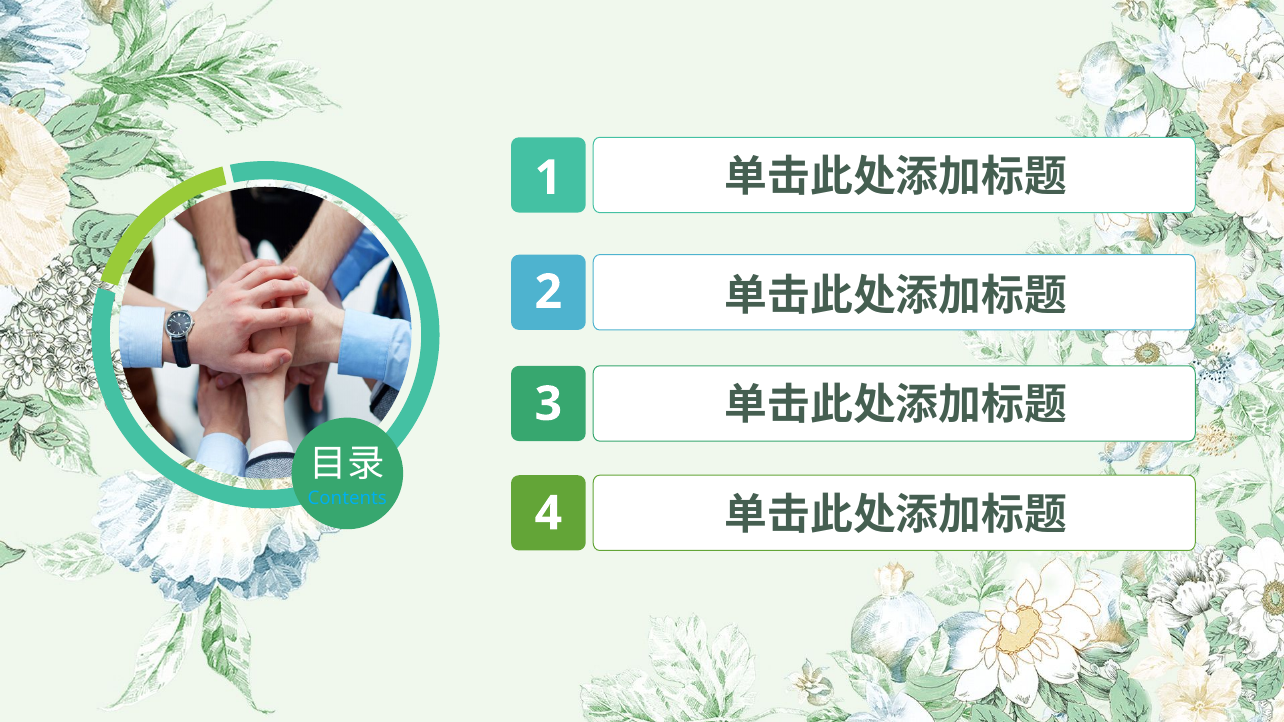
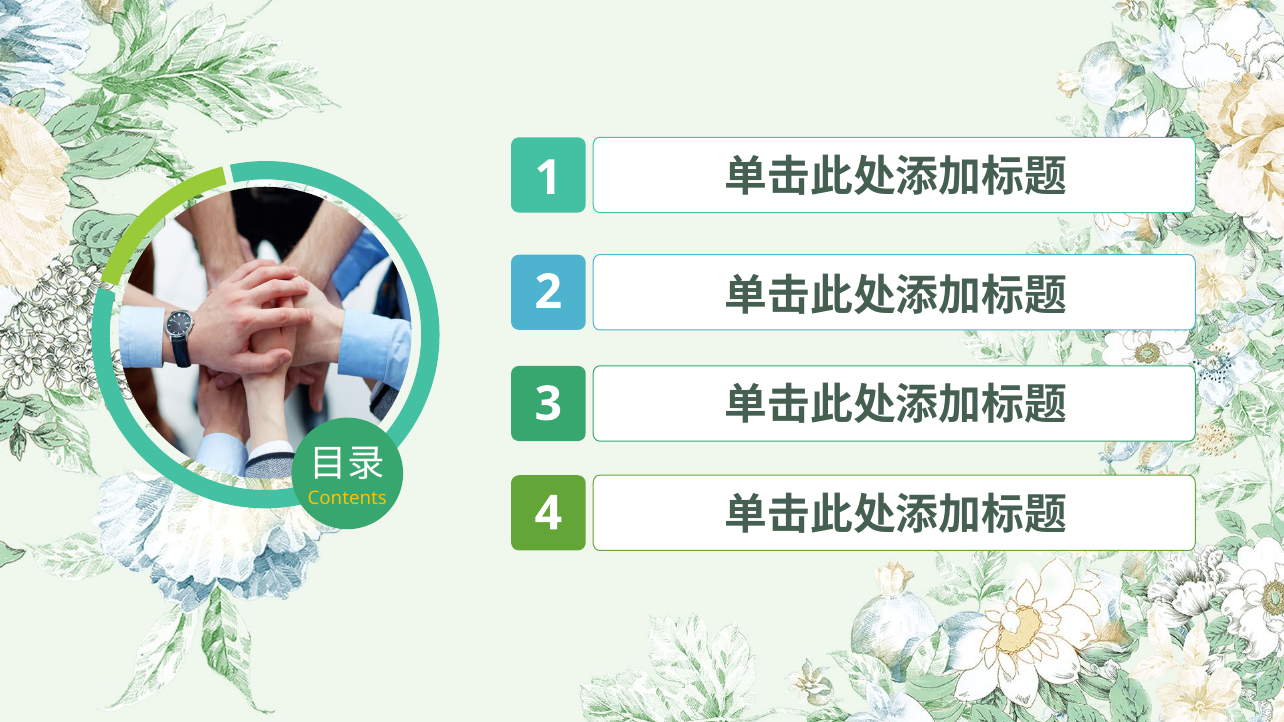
Contents colour: light blue -> yellow (347, 498)
